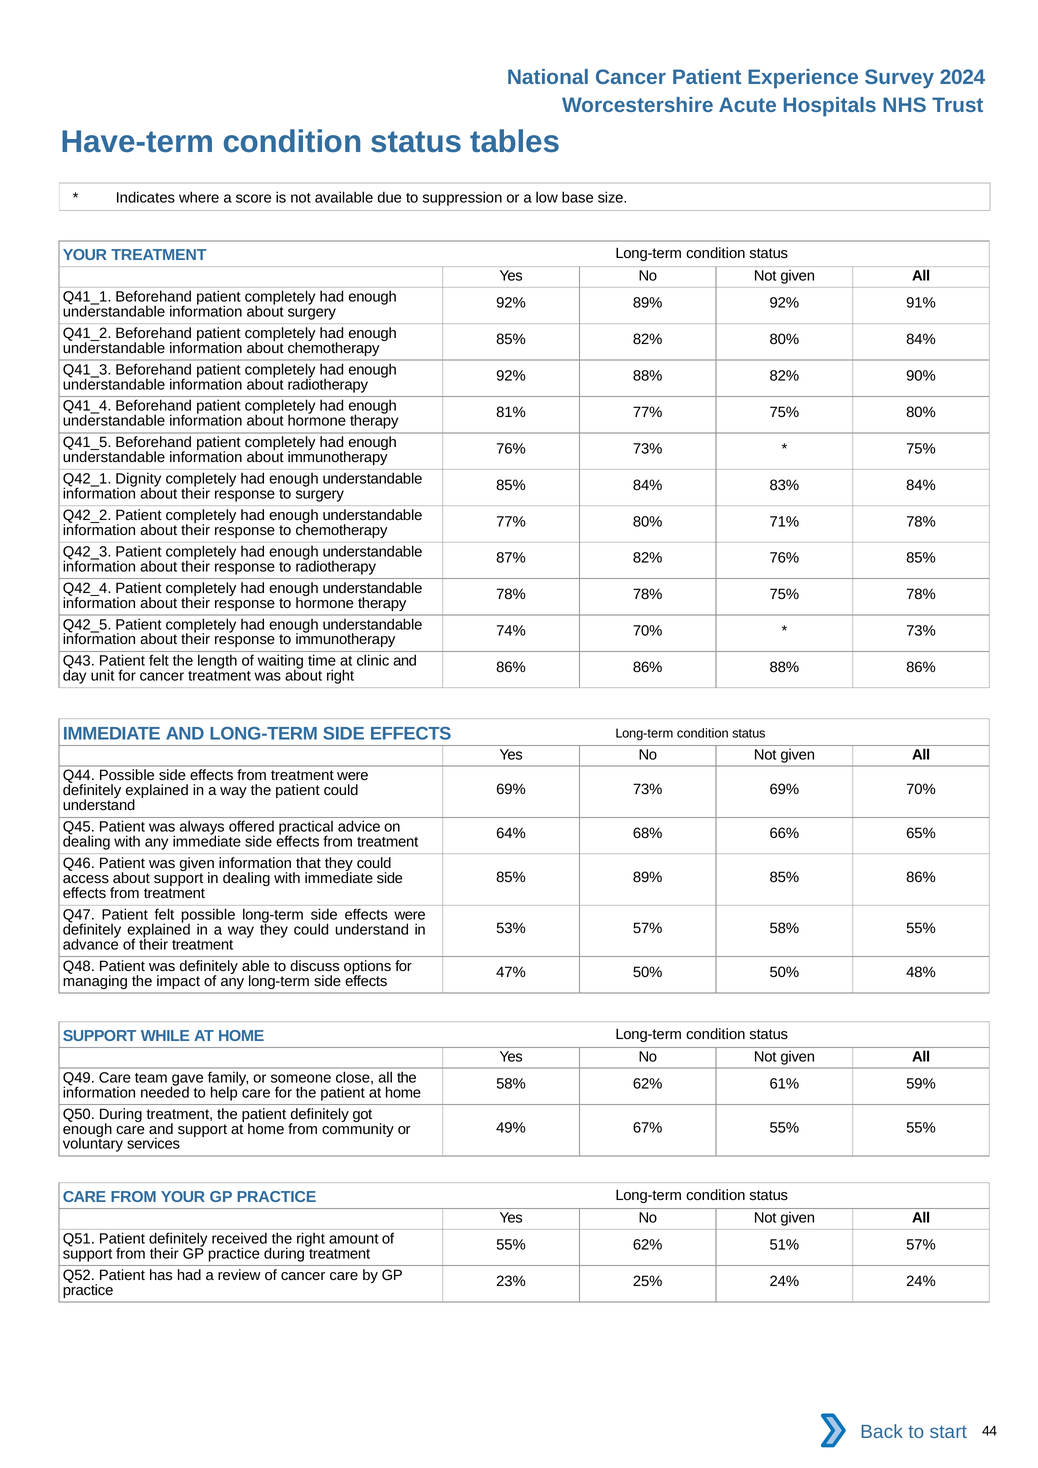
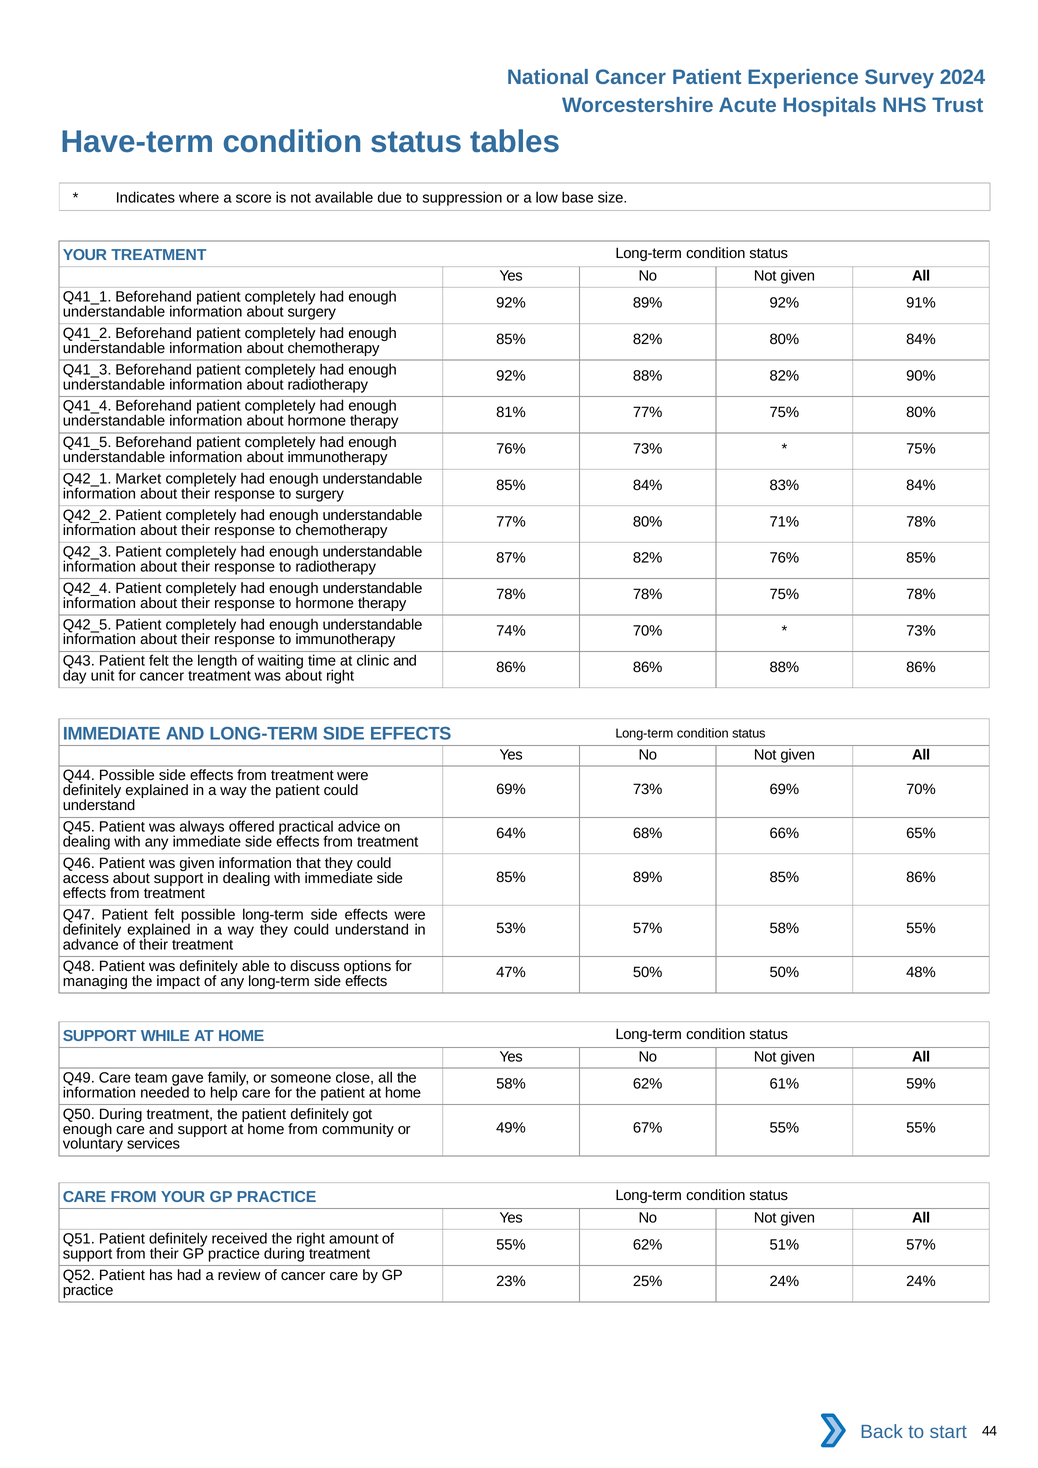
Dignity: Dignity -> Market (138, 479)
